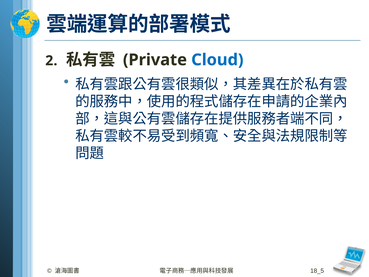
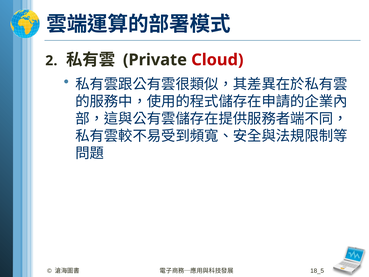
Cloud colour: blue -> red (217, 60)
